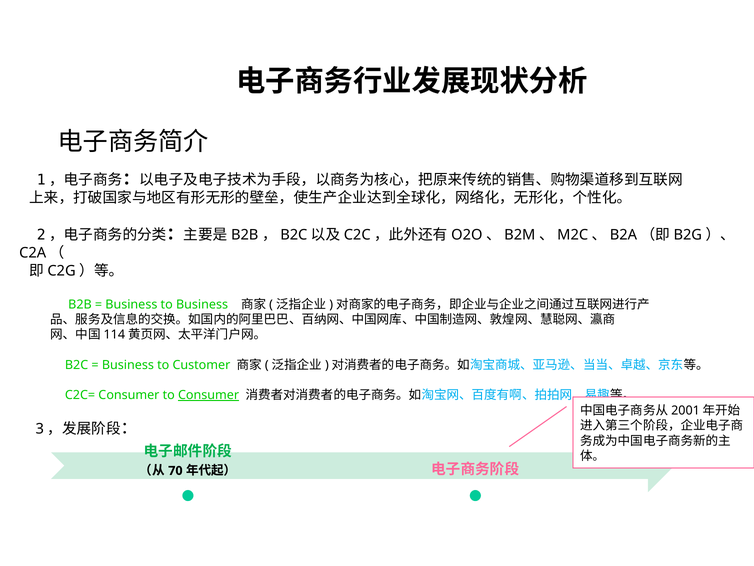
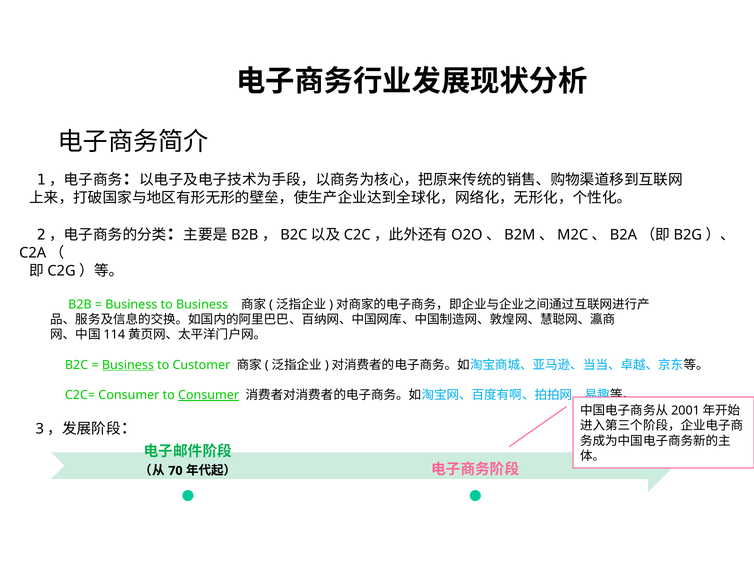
Business underline: none -> present (128, 365)
